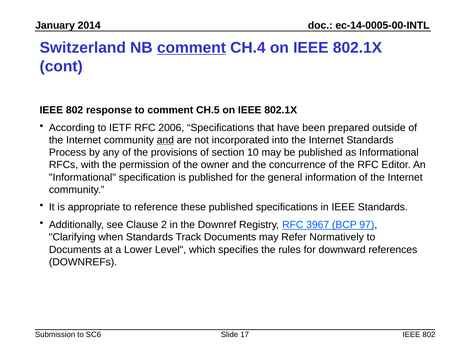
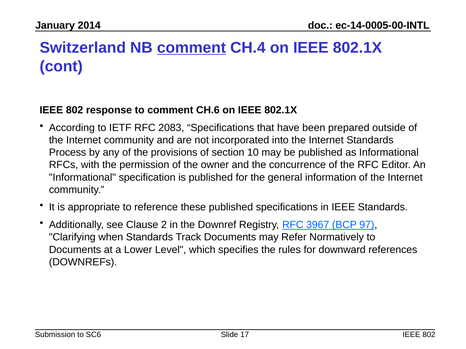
CH.5: CH.5 -> CH.6 (208, 110)
2006: 2006 -> 2083 (171, 128)
and underline: present -> none (165, 140)
